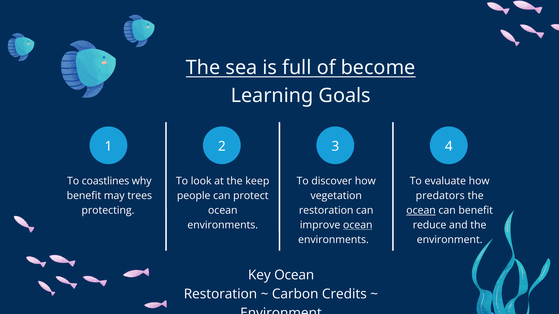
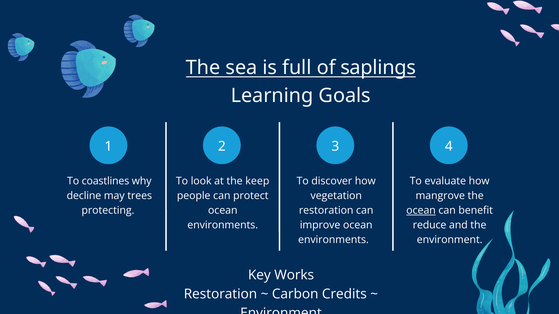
become: become -> saplings (378, 68)
benefit: benefit -> decline (84, 196)
predators: predators -> mangrove (440, 196)
ocean underline: present -> none (358, 225)
Key Ocean: Ocean -> Works (294, 275)
